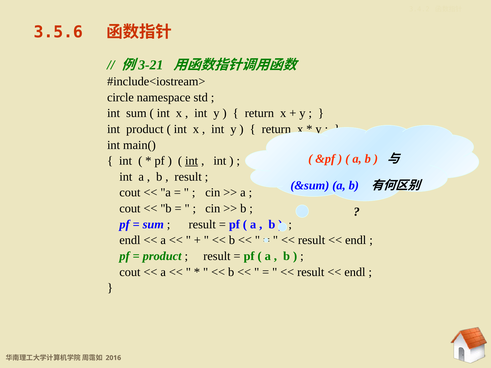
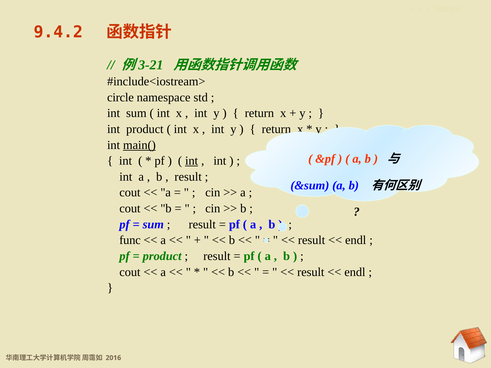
3.5.6: 3.5.6 -> 9.4.2 (58, 32)
main( underline: none -> present (139, 145)
endl: endl -> func (130, 240)
